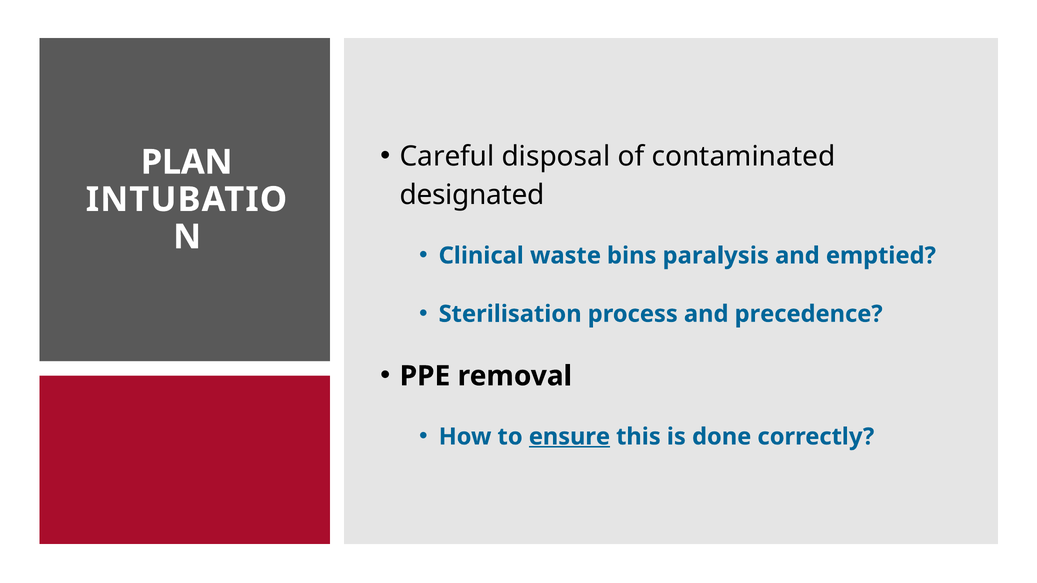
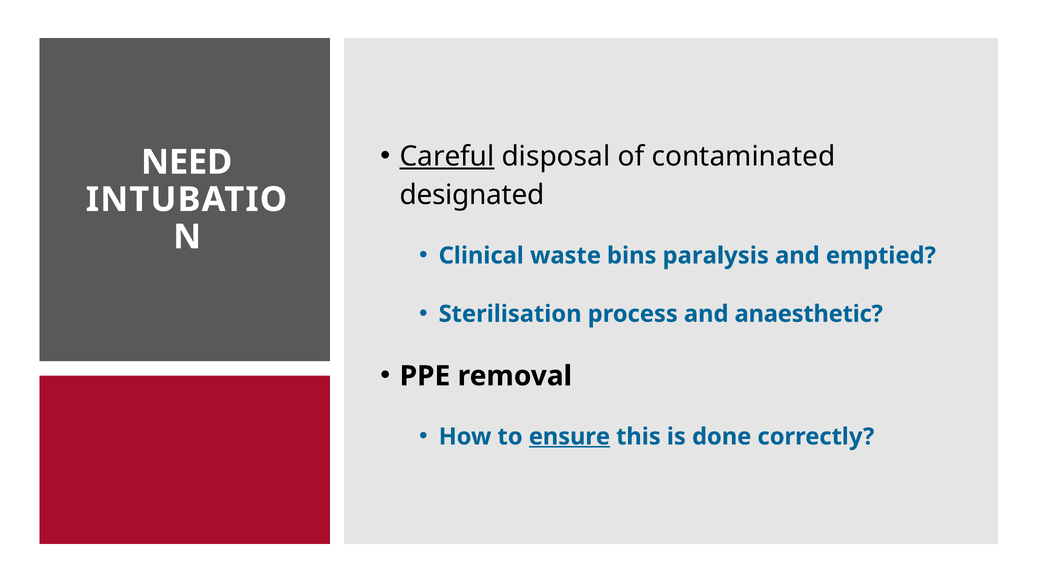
Careful underline: none -> present (447, 157)
PLAN: PLAN -> NEED (187, 162)
precedence: precedence -> anaesthetic (809, 314)
